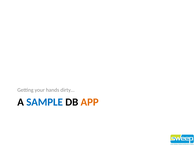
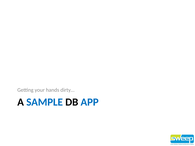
APP colour: orange -> blue (90, 102)
